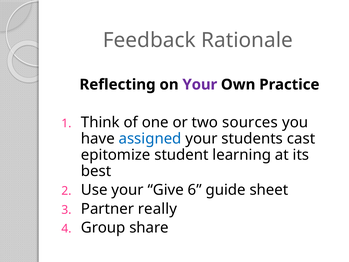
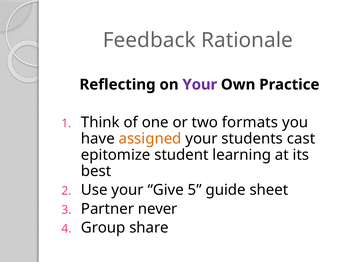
sources: sources -> formats (250, 122)
assigned colour: blue -> orange (150, 138)
6: 6 -> 5 (195, 190)
really: really -> never (158, 209)
